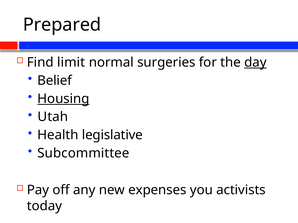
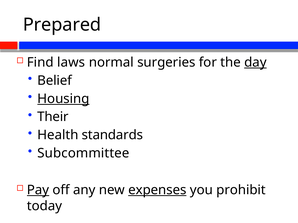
limit: limit -> laws (71, 63)
Utah: Utah -> Their (53, 117)
legislative: legislative -> standards (112, 135)
Pay underline: none -> present (38, 190)
expenses underline: none -> present (157, 190)
activists: activists -> prohibit (241, 190)
